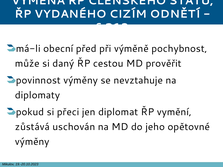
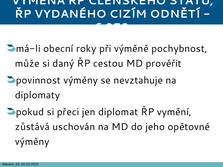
213: 213 -> 959 (117, 28)
před: před -> roky (86, 49)
